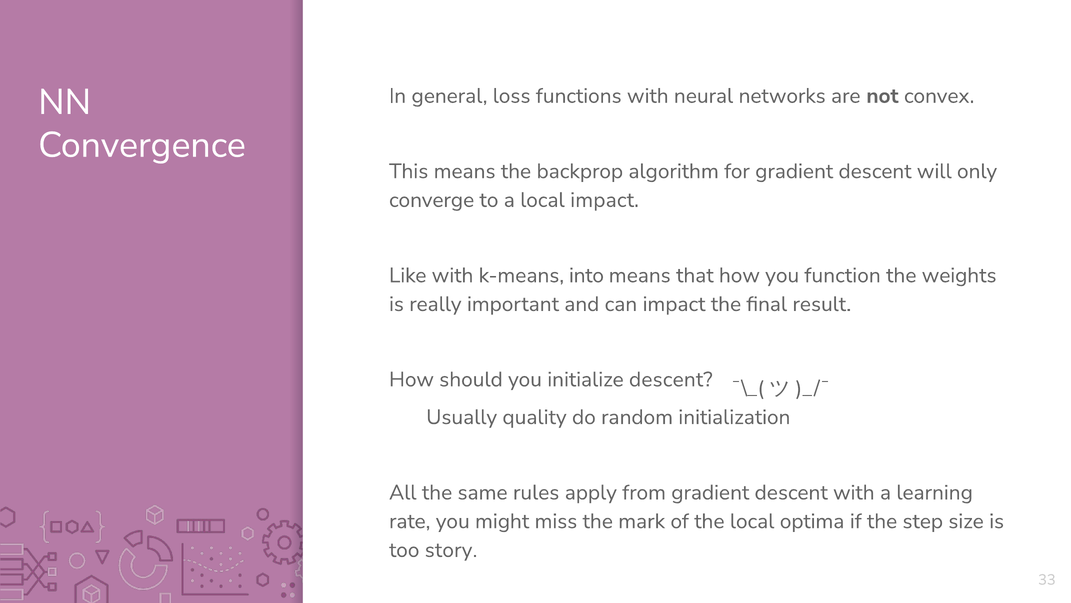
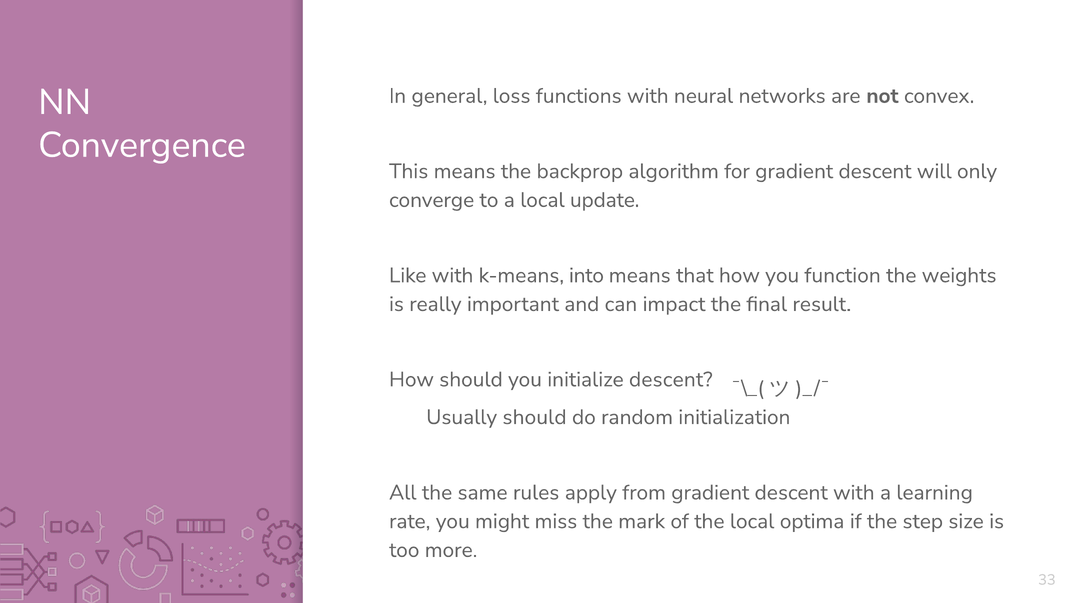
local impact: impact -> update (605, 200)
Usually quality: quality -> should (535, 417)
story: story -> more (451, 550)
